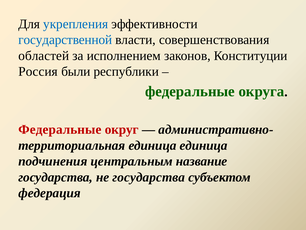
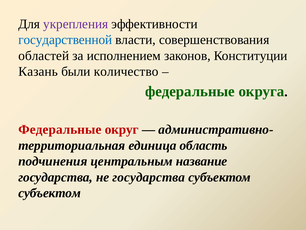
укрепления colour: blue -> purple (76, 24)
Россия: Россия -> Казань (38, 71)
республики: республики -> количество (126, 71)
единица единица: единица -> область (204, 145)
федерация: федерация -> субъектом (50, 193)
